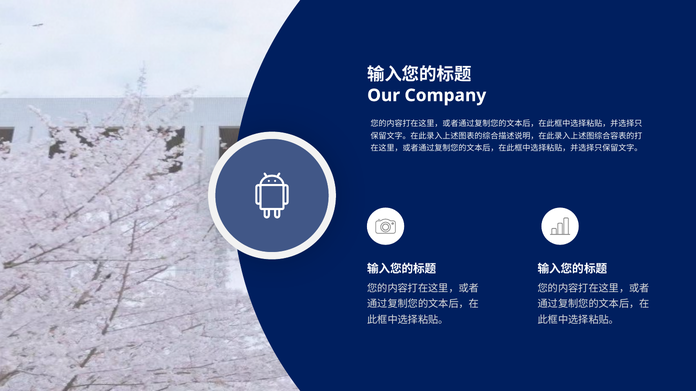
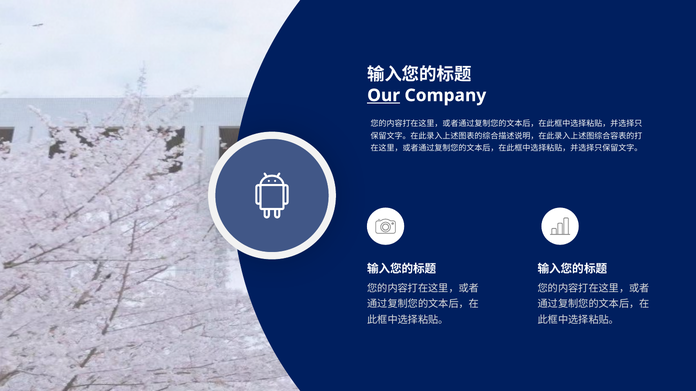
Our underline: none -> present (384, 96)
